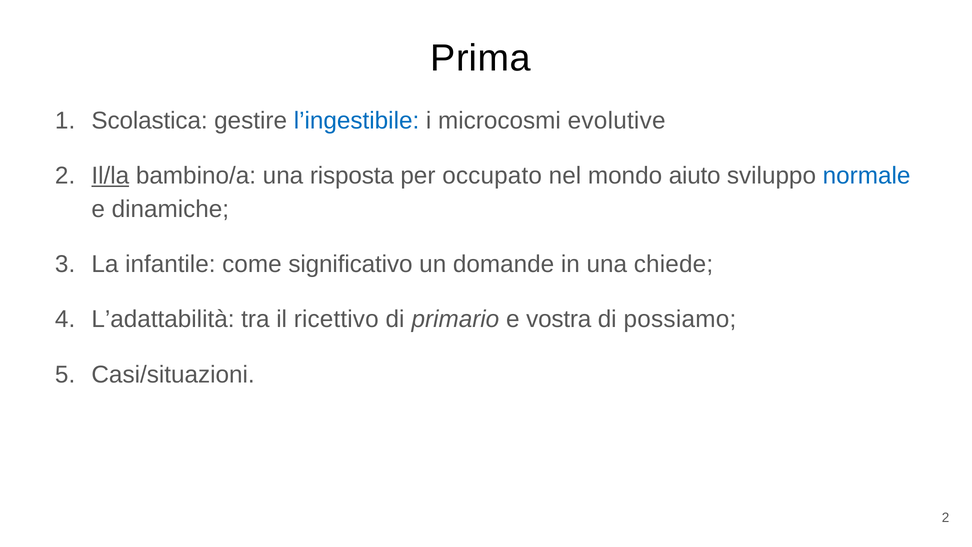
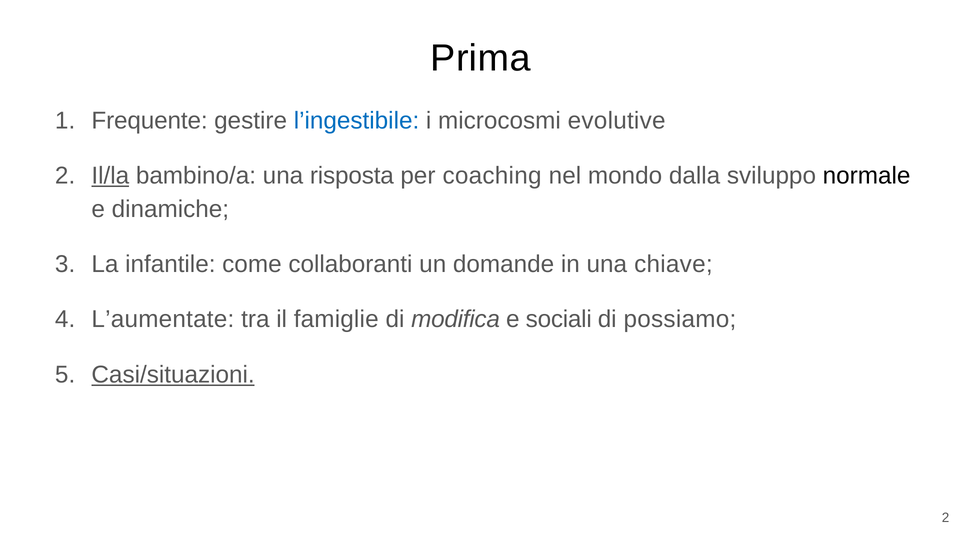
Scolastica: Scolastica -> Frequente (150, 120)
occupato: occupato -> coaching (492, 176)
aiuto: aiuto -> dalla (695, 176)
normale colour: blue -> black (867, 176)
significativo: significativo -> collaboranti (350, 264)
chiede: chiede -> chiave (673, 264)
L’adattabilità: L’adattabilità -> L’aumentate (163, 319)
ricettivo: ricettivo -> famiglie (336, 319)
primario: primario -> modifica (456, 319)
vostra: vostra -> sociali (559, 319)
Casi/situazioni underline: none -> present (173, 374)
